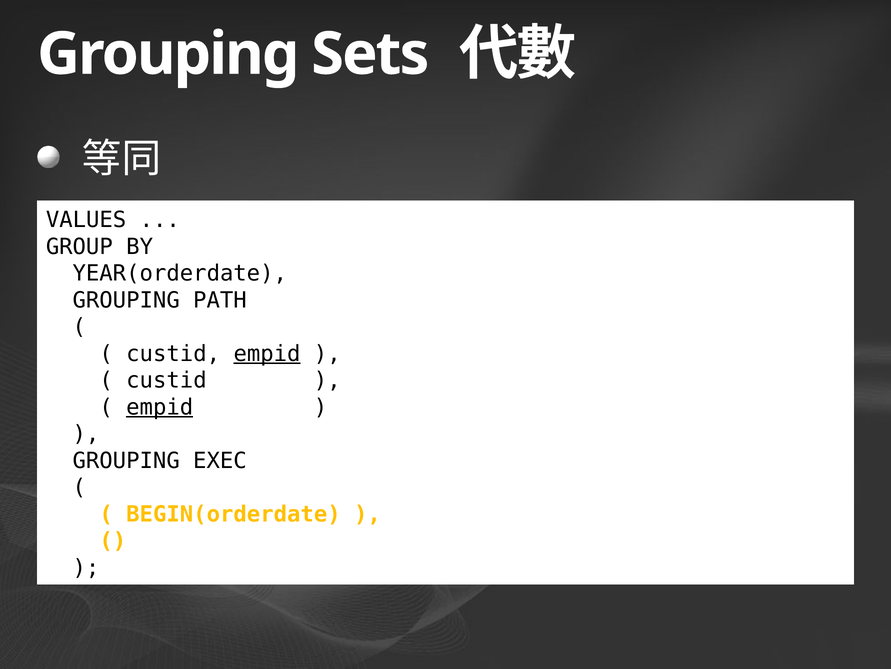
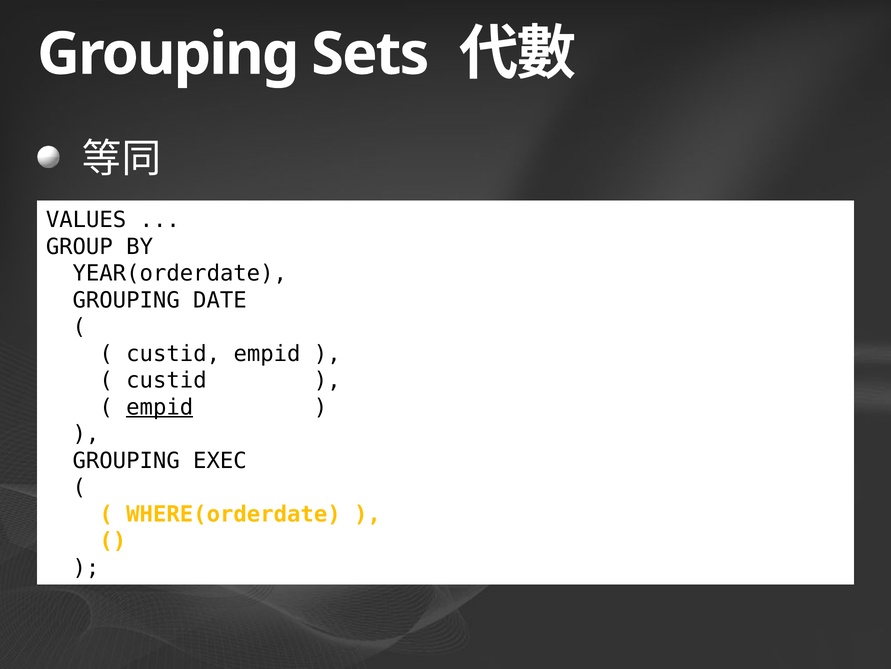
PATH: PATH -> DATE (220, 300)
empid underline: present -> none (267, 353)
BEGIN(orderdate: BEGIN(orderdate -> WHERE(orderdate (233, 514)
